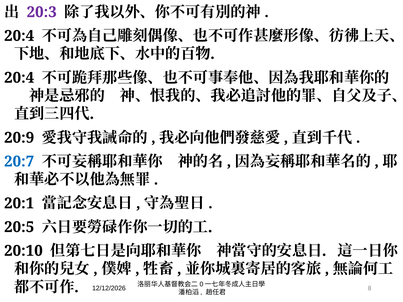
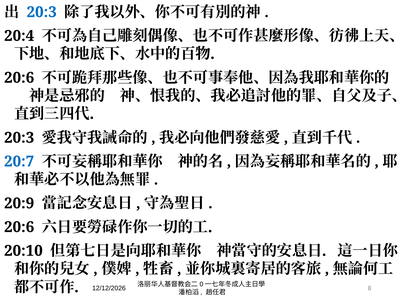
20:3 colour: purple -> blue (42, 12)
20:4: 20:4 -> 20:6 (19, 78)
20:9: 20:9 -> 20:3 (19, 138)
20:1: 20:1 -> 20:9 (19, 204)
20:5: 20:5 -> 20:6 (19, 227)
